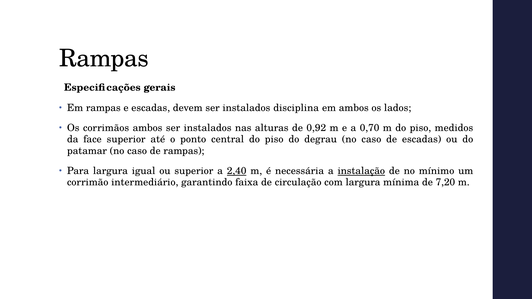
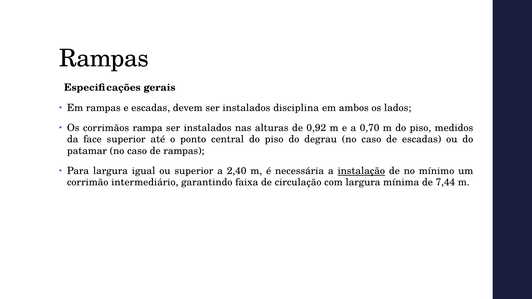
corrimãos ambos: ambos -> rampa (148, 128)
2,40 underline: present -> none (237, 171)
7,20: 7,20 -> 7,44 (445, 182)
